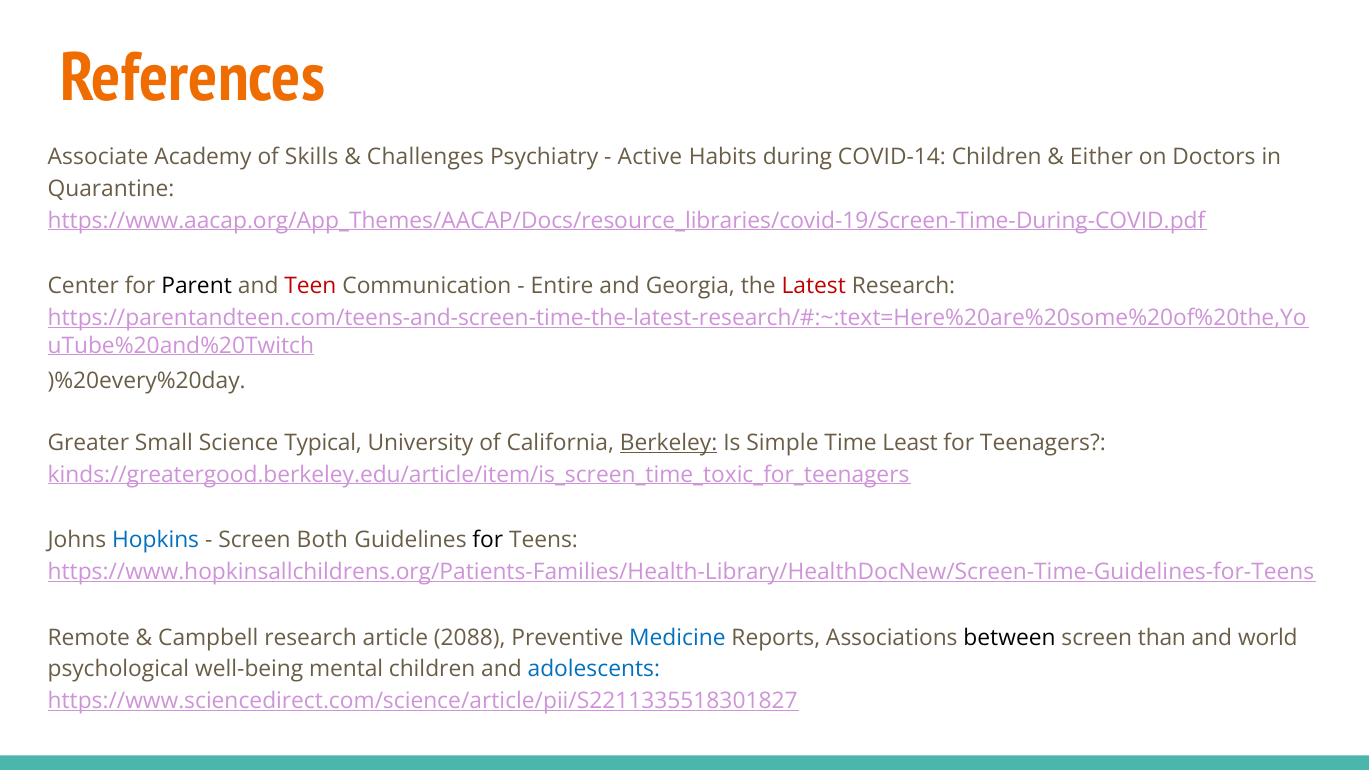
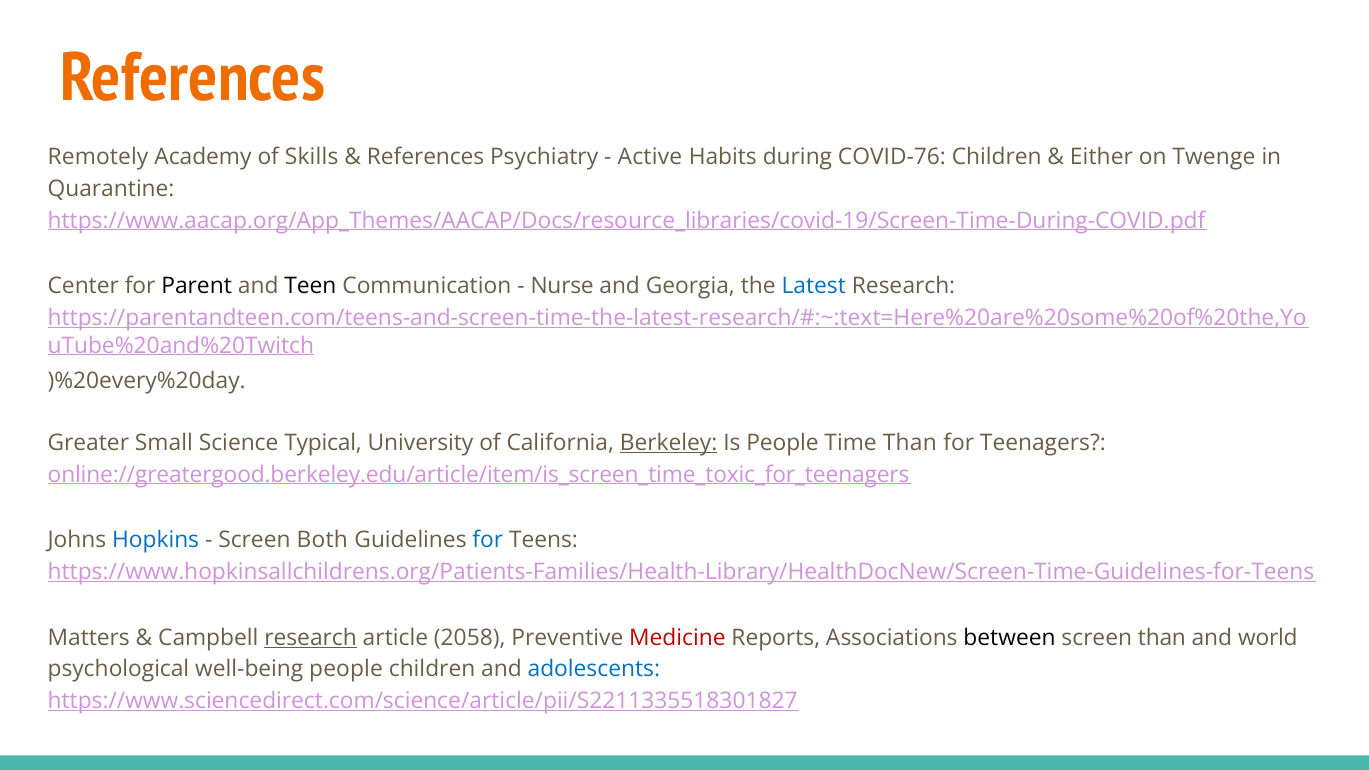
Associate: Associate -> Remotely (98, 157)
Challenges: Challenges -> References (426, 157)
COVID-14: COVID-14 -> COVID-76 (892, 157)
Doctors: Doctors -> Twenge (1214, 157)
Teen colour: red -> black (310, 286)
Entire: Entire -> Nurse (562, 286)
Latest colour: red -> blue (814, 286)
Is Simple: Simple -> People (783, 443)
Time Least: Least -> Than (910, 443)
kinds://greatergood.berkeley.edu/article/item/is_screen_time_toxic_for_teenagers: kinds://greatergood.berkeley.edu/article/item/is_screen_time_toxic_for_teenagers -> online://greatergood.berkeley.edu/article/item/is_screen_time_toxic_for_teenagers (479, 475)
for colour: black -> blue (488, 541)
Remote: Remote -> Matters (89, 638)
research underline: none -> present (311, 638)
2088: 2088 -> 2058 (470, 638)
Medicine colour: blue -> red (677, 638)
well-being mental: mental -> people (346, 670)
